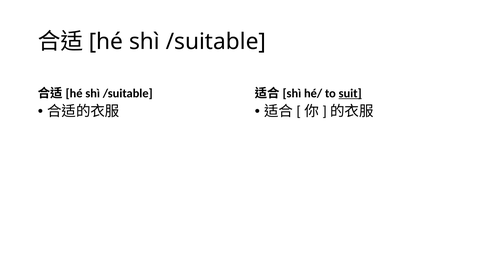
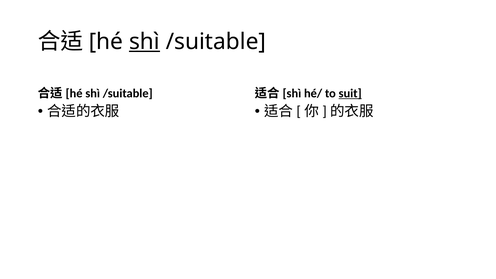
shì underline: none -> present (144, 42)
